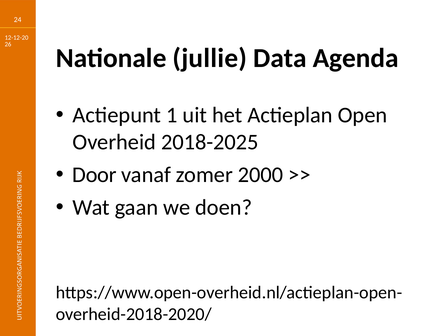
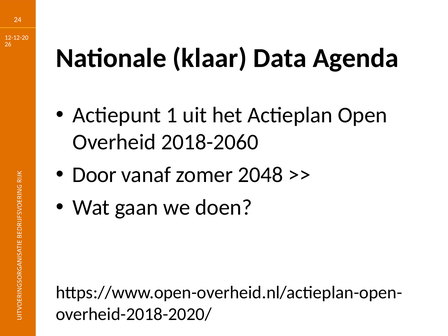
jullie: jullie -> klaar (210, 58)
2018-2025: 2018-2025 -> 2018-2060 (210, 142)
2000: 2000 -> 2048 (261, 175)
